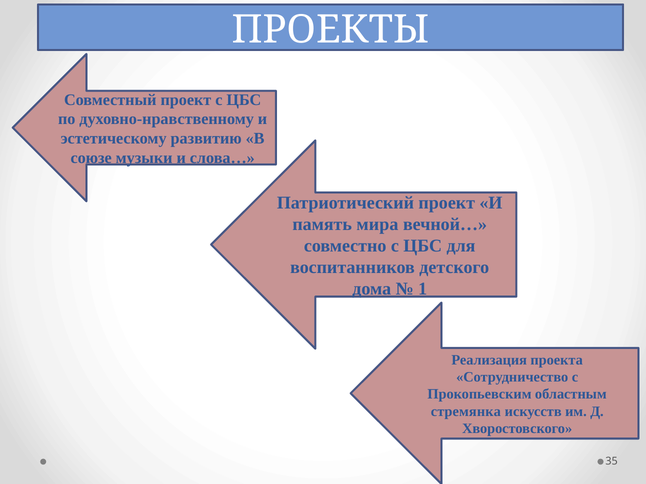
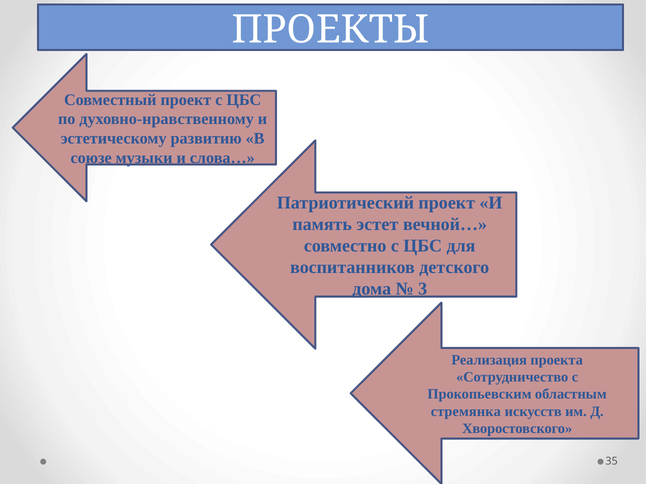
мира: мира -> эстет (377, 224)
1: 1 -> 3 (423, 289)
